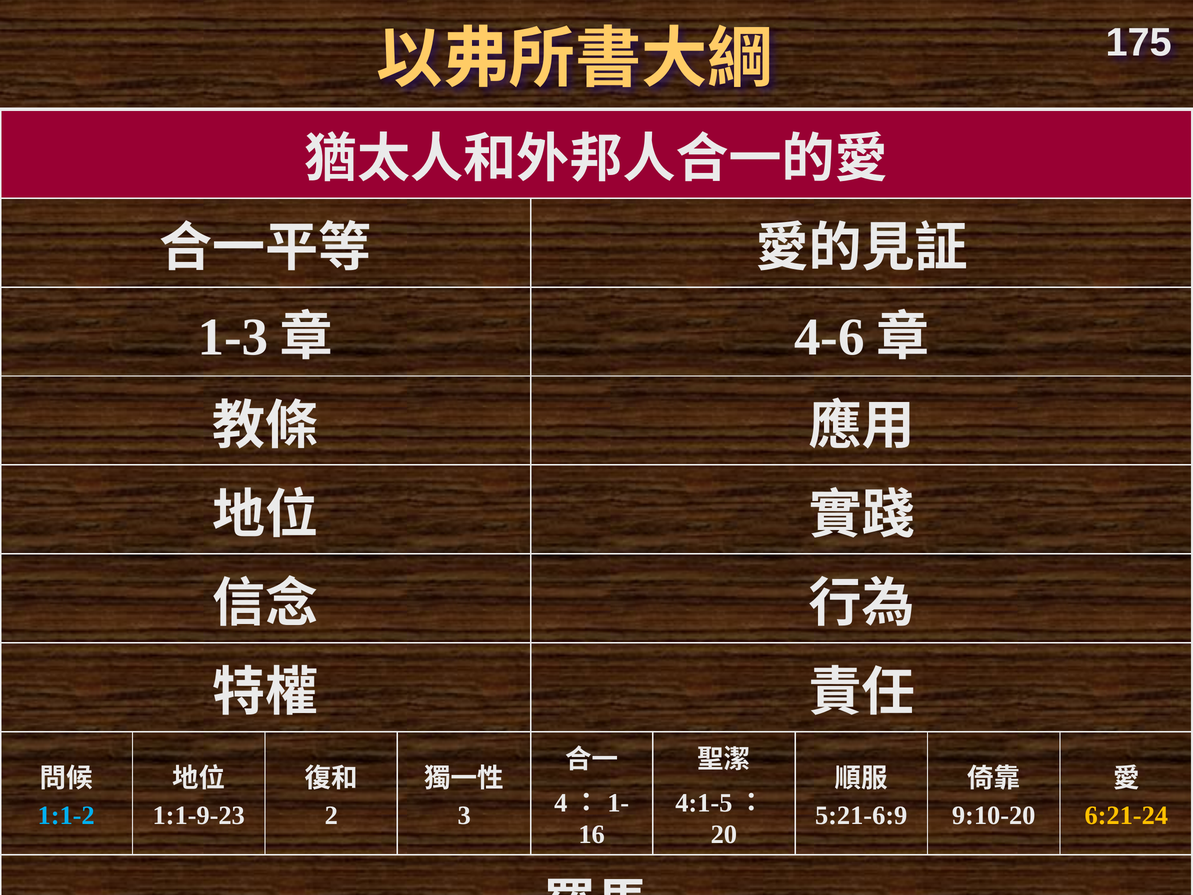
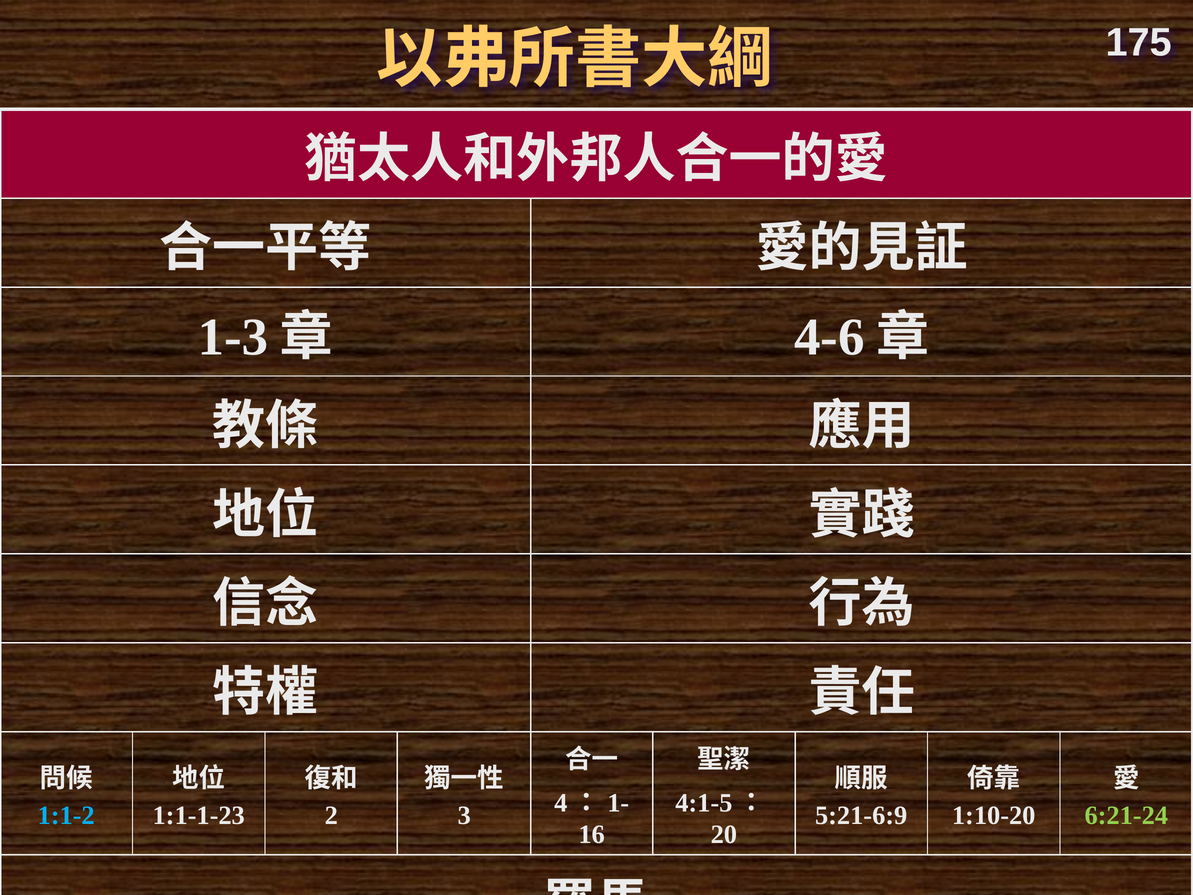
1:1-9-23: 1:1-9-23 -> 1:1-1-23 (199, 815)
9:10-20: 9:10-20 -> 1:10-20 (994, 815)
6:21-24 colour: yellow -> light green (1126, 815)
